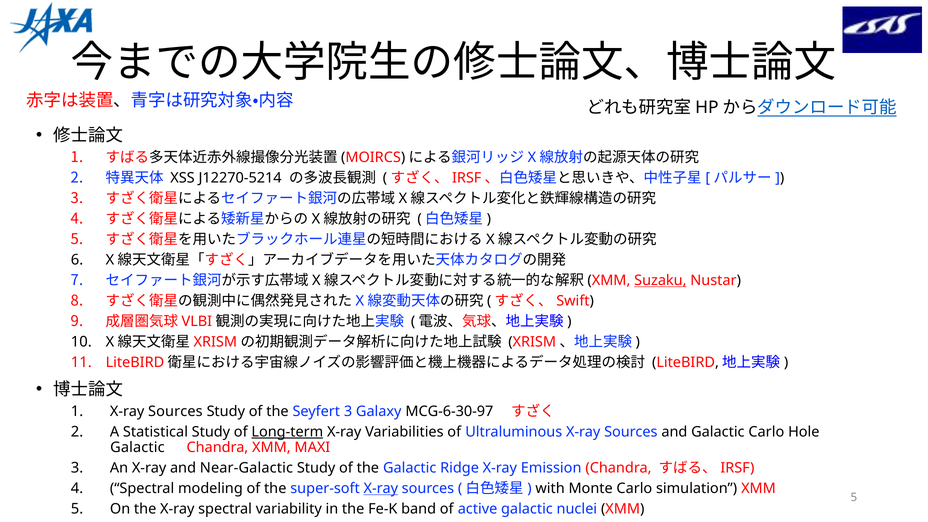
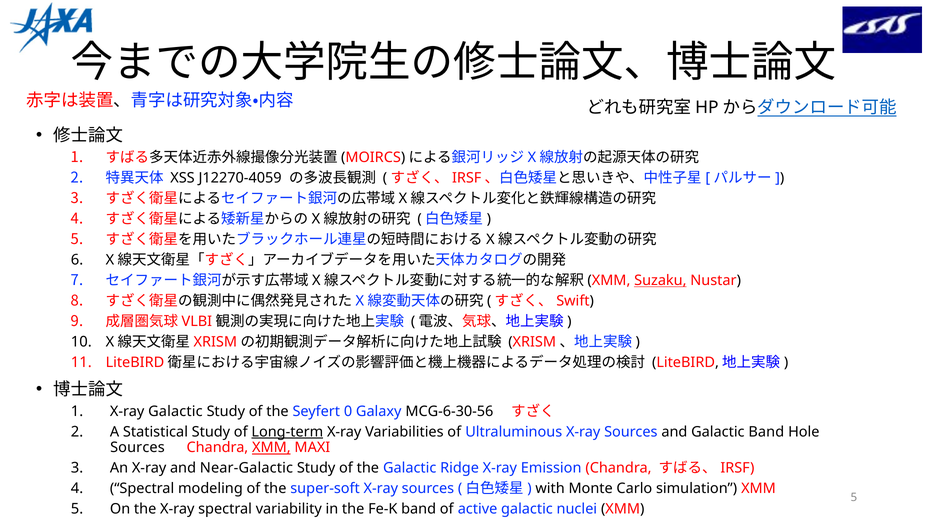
J12270-5214: J12270-5214 -> J12270-4059 (240, 178)
1 X-ray Sources: Sources -> Galactic (175, 411)
Seyfert 3: 3 -> 0 (348, 411)
MCG-6-30-97: MCG-6-30-97 -> MCG-6-30-56 (449, 411)
Galactic Carlo: Carlo -> Band (766, 432)
Galactic: Galactic -> Sources (137, 448)
XMM underline: none -> present (271, 448)
X-ray underline: present -> none (381, 489)
